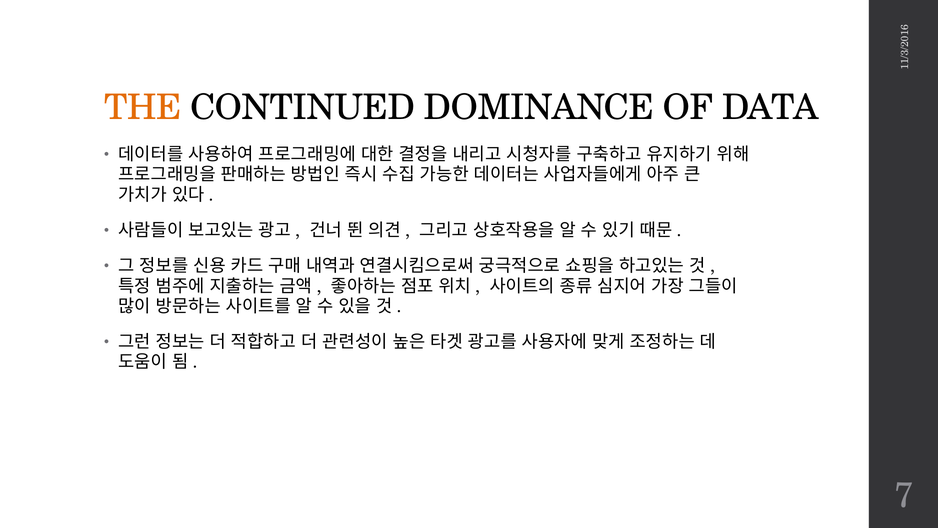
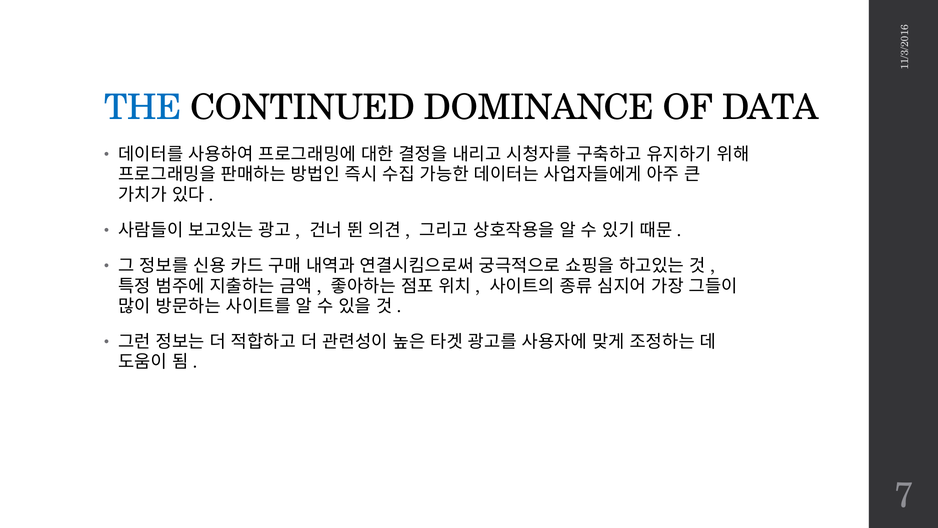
THE colour: orange -> blue (143, 107)
